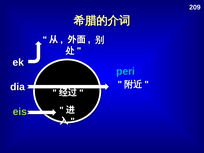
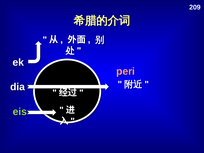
peri colour: light blue -> pink (126, 71)
